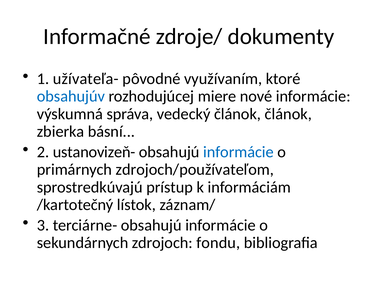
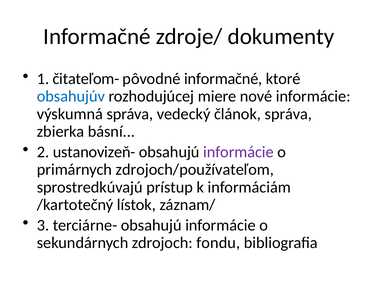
užívateľa-: užívateľa- -> čitateľom- (86, 79)
pôvodné využívaním: využívaním -> informačné (223, 79)
článok článok: článok -> správa (288, 114)
informácie colour: blue -> purple (238, 152)
